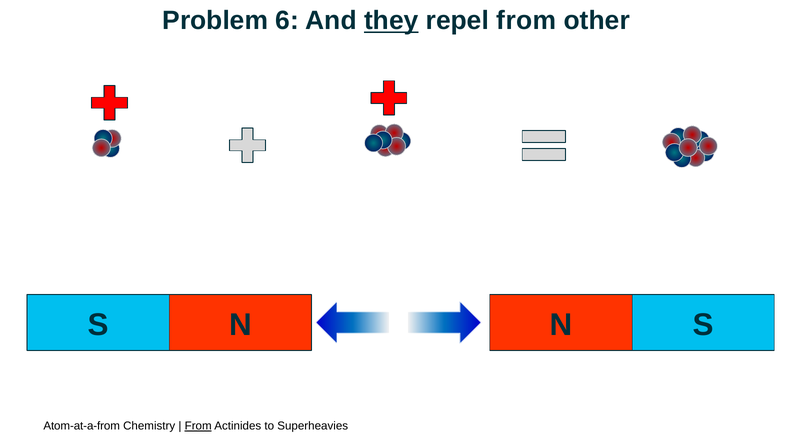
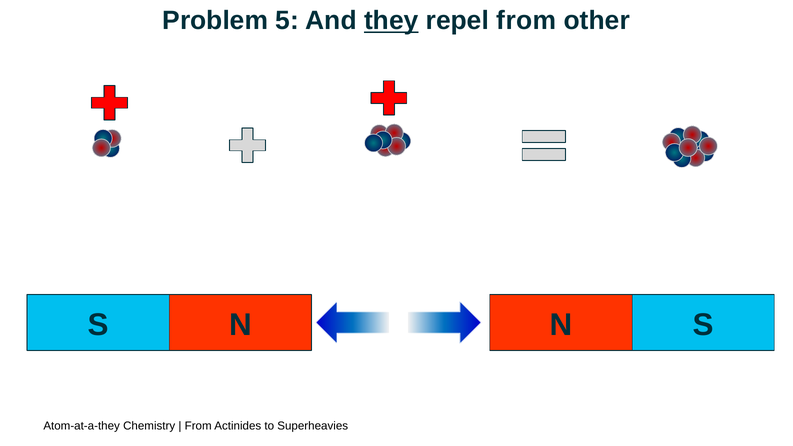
6: 6 -> 5 (287, 21)
Atom-at-a-from: Atom-at-a-from -> Atom-at-a-they (82, 426)
From underline: present -> none (198, 426)
